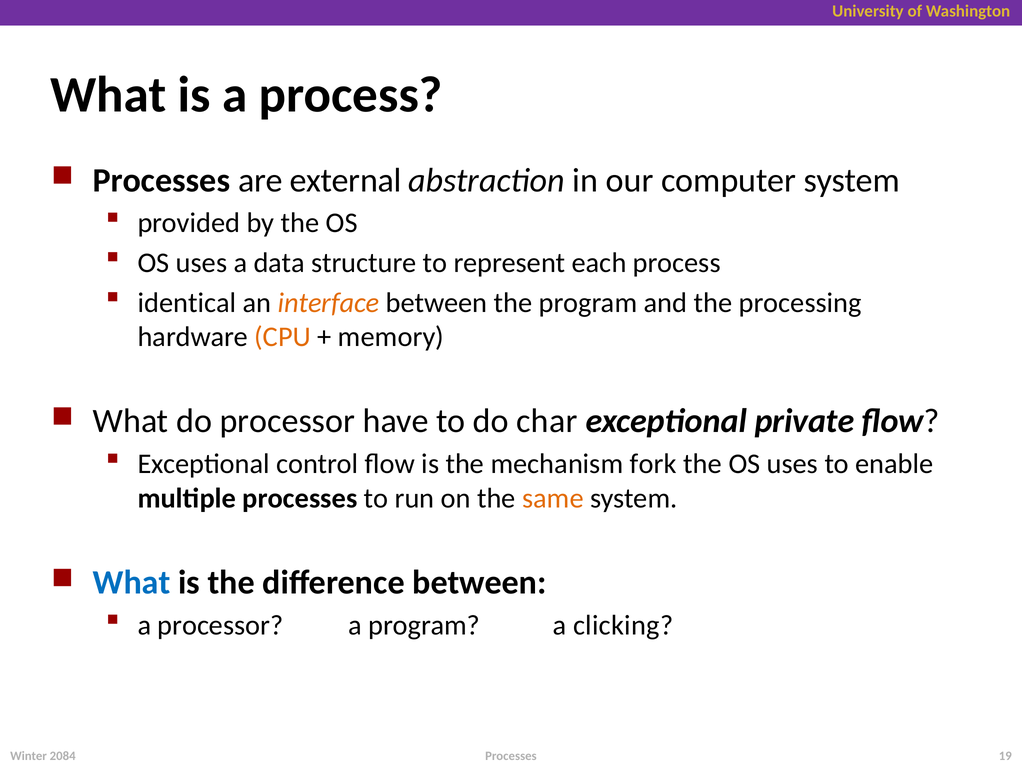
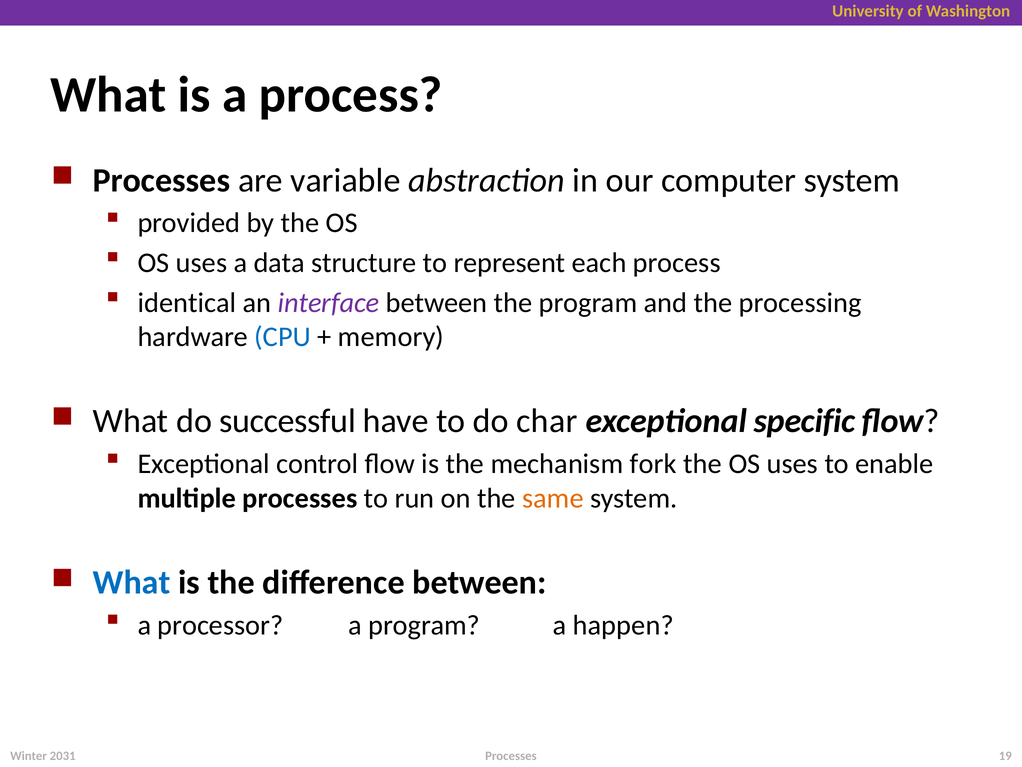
external: external -> variable (345, 180)
interface colour: orange -> purple (329, 302)
CPU colour: orange -> blue (283, 337)
do processor: processor -> successful (288, 421)
private: private -> specific (805, 421)
clicking: clicking -> happen (623, 625)
2084: 2084 -> 2031 (63, 755)
